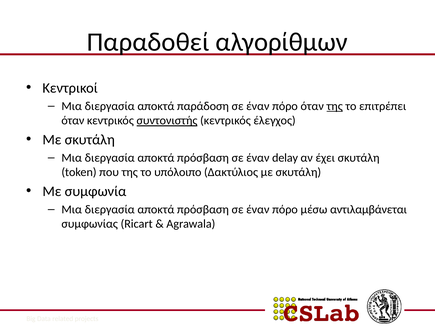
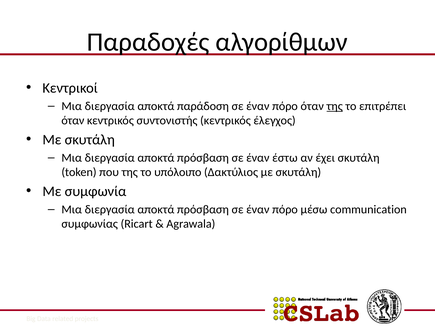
Παραδοθεί: Παραδοθεί -> Παραδοχές (148, 42)
συντονιστής underline: present -> none (167, 121)
delay: delay -> έστω (285, 158)
αντιλαμβάνεται: αντιλαμβάνεται -> communication (368, 210)
